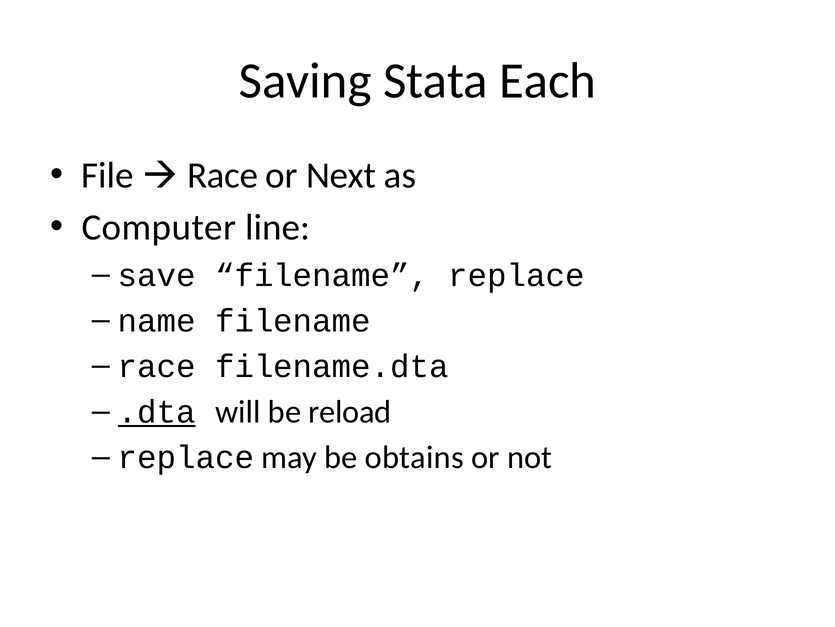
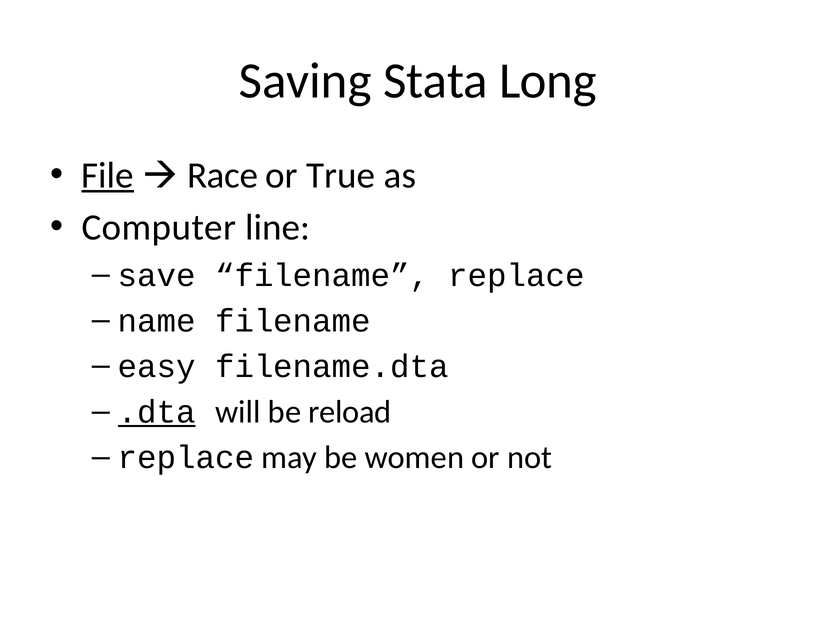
Each: Each -> Long (548, 81)
File underline: none -> present (108, 175)
Next: Next -> True (341, 175)
race: race -> easy (157, 366)
obtains: obtains -> women (414, 457)
